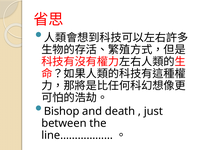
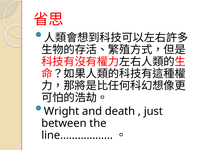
Bishop: Bishop -> Wright (62, 111)
